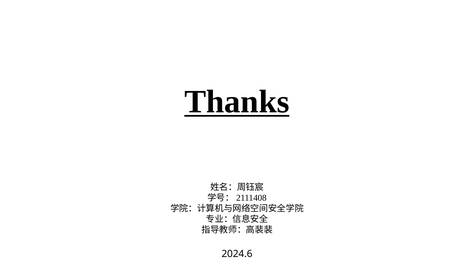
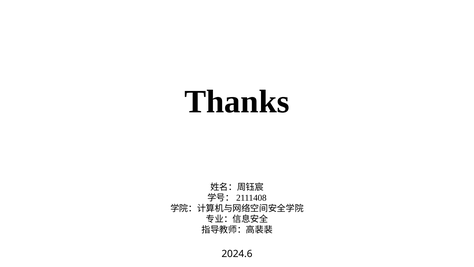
Thanks underline: present -> none (237, 102)
